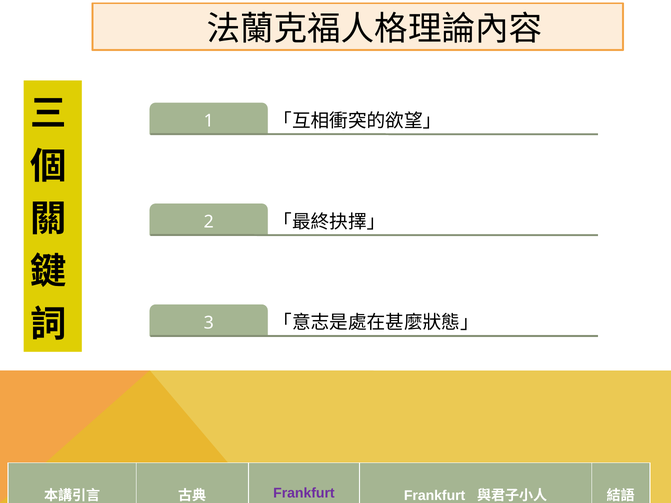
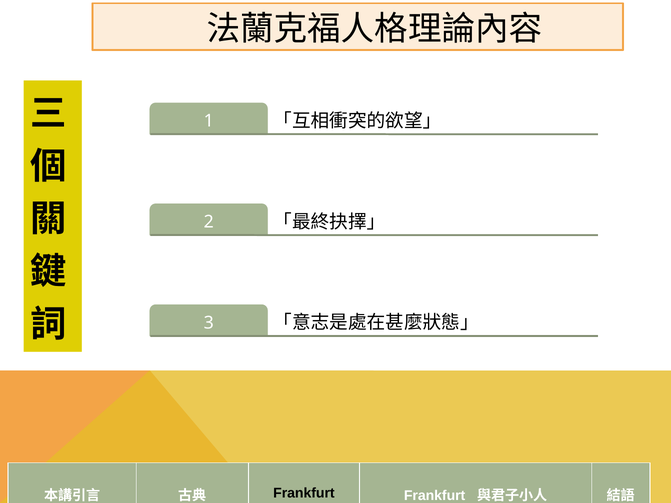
Frankfurt colour: purple -> black (304, 493)
